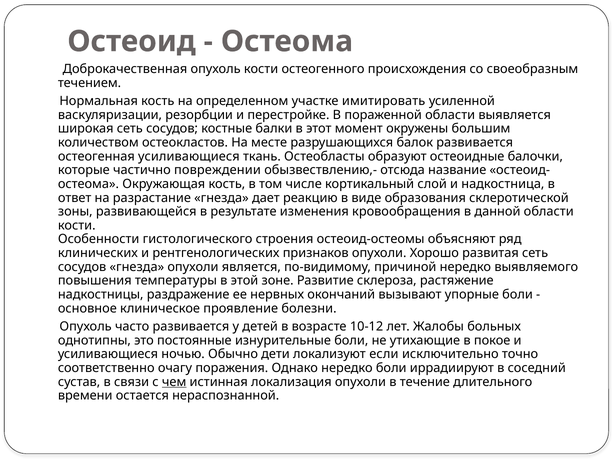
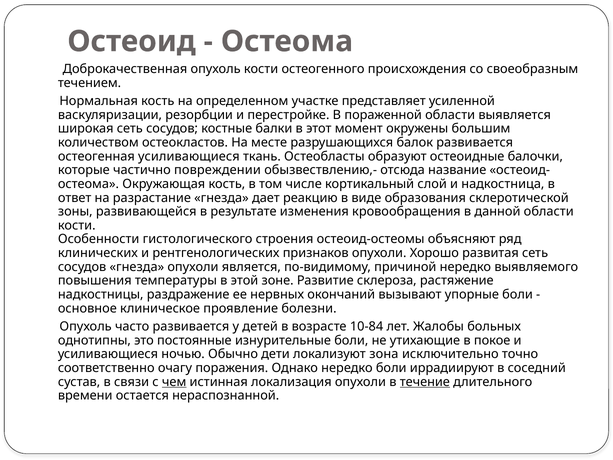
имитировать: имитировать -> представляет (384, 101)
10-12: 10-12 -> 10-84 (367, 326)
если: если -> зона (384, 354)
течение underline: none -> present (425, 382)
